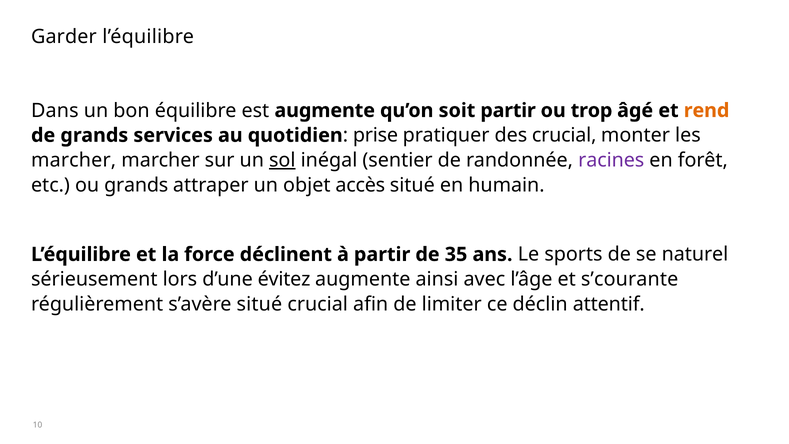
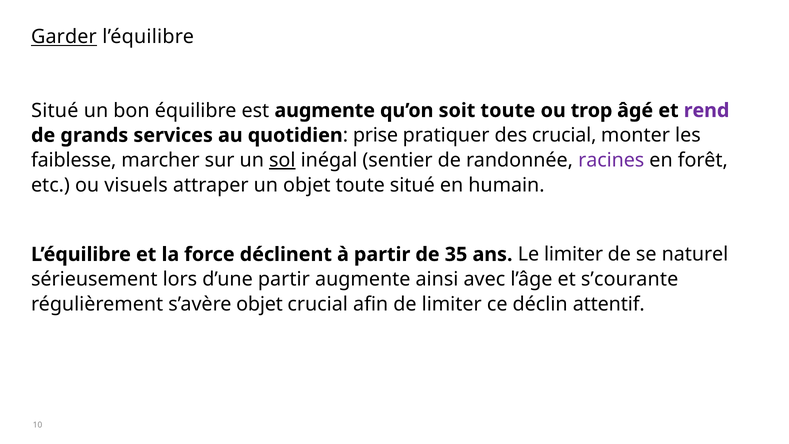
Garder underline: none -> present (64, 37)
Dans: Dans -> Situé (55, 110)
soit partir: partir -> toute (508, 110)
rend colour: orange -> purple (707, 110)
marcher: marcher -> faiblesse (74, 160)
ou grands: grands -> visuels (136, 185)
objet accès: accès -> toute (360, 185)
Le sports: sports -> limiter (574, 254)
d’une évitez: évitez -> partir (284, 279)
s’avère situé: situé -> objet (260, 304)
